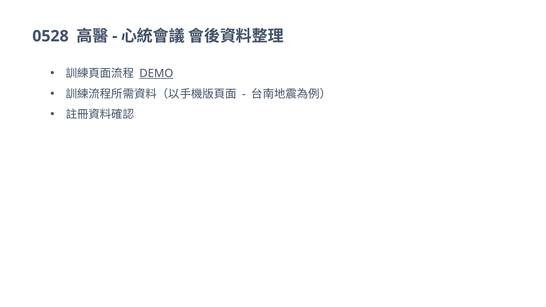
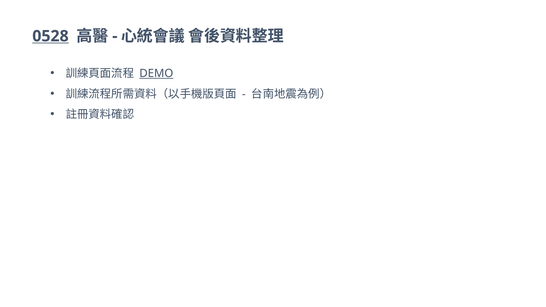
0528 underline: none -> present (50, 36)
